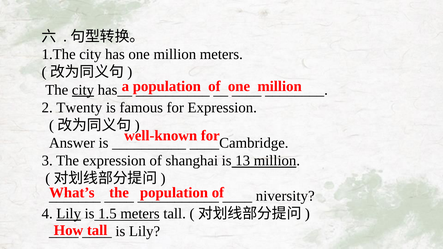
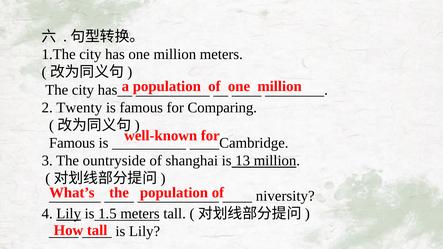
city underline: present -> none (83, 90)
for Expression: Expression -> Comparing (222, 108)
Answer: Answer -> Famous (72, 143)
The expression: expression -> ountryside (114, 161)
